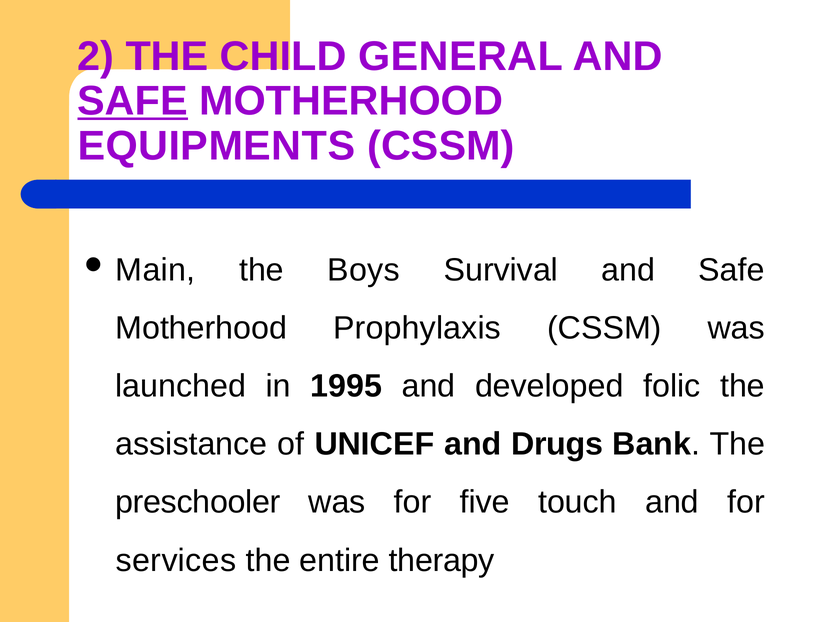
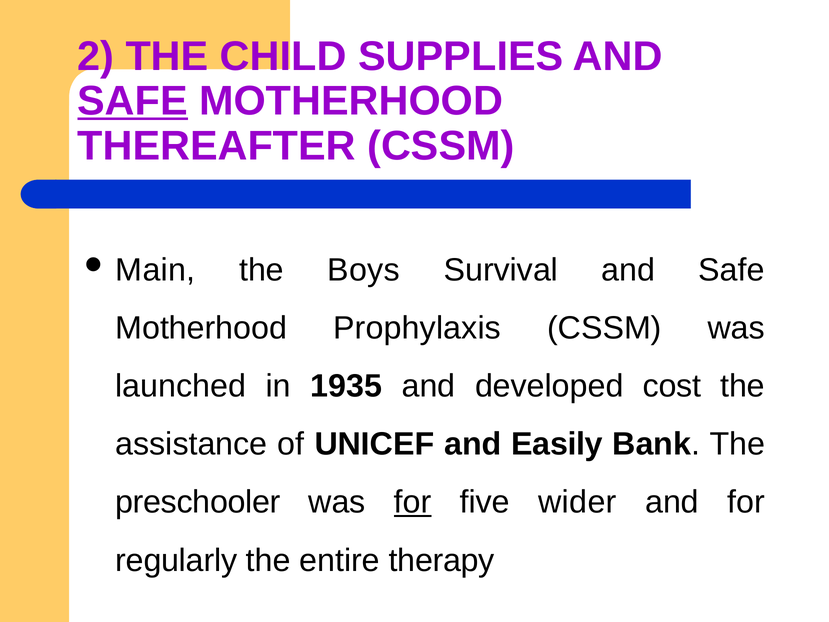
GENERAL: GENERAL -> SUPPLIES (461, 56)
EQUIPMENTS: EQUIPMENTS -> THEREAFTER (217, 146)
1995: 1995 -> 1935 (346, 386)
folic: folic -> cost (672, 386)
Drugs: Drugs -> Easily (557, 444)
for underline: none -> present (413, 502)
touch: touch -> wider (577, 502)
services: services -> regularly (176, 560)
